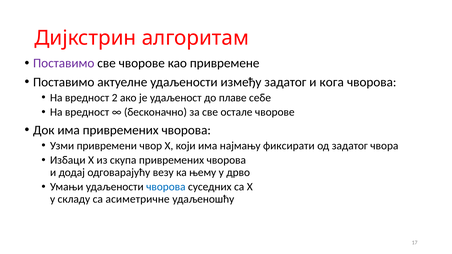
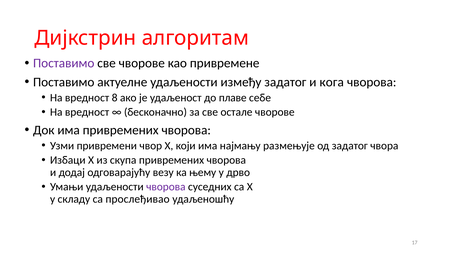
2: 2 -> 8 (115, 98)
фиксирати: фиксирати -> размењује (289, 146)
чворова colour: blue -> purple (166, 187)
асиметричне: асиметричне -> прослеђивао (138, 199)
